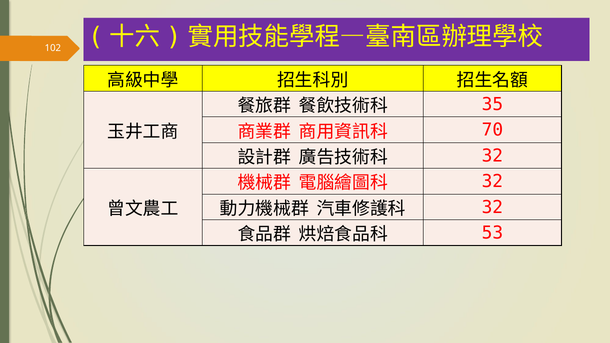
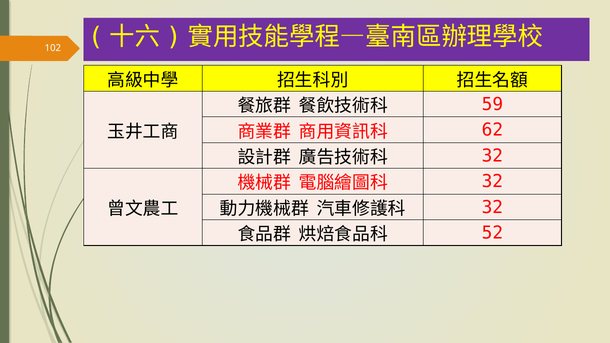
35: 35 -> 59 (492, 104)
70: 70 -> 62 (492, 130)
53: 53 -> 52 (492, 233)
